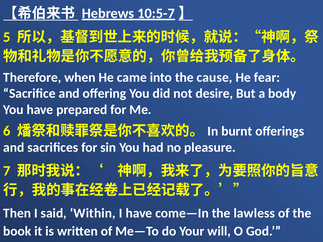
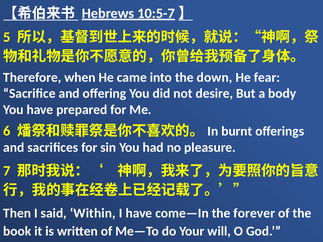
cause: cause -> down (215, 77)
lawless: lawless -> forever (254, 213)
